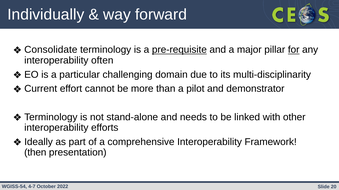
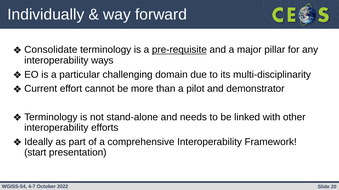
for underline: present -> none (294, 50)
often: often -> ways (102, 61)
then: then -> start (35, 153)
